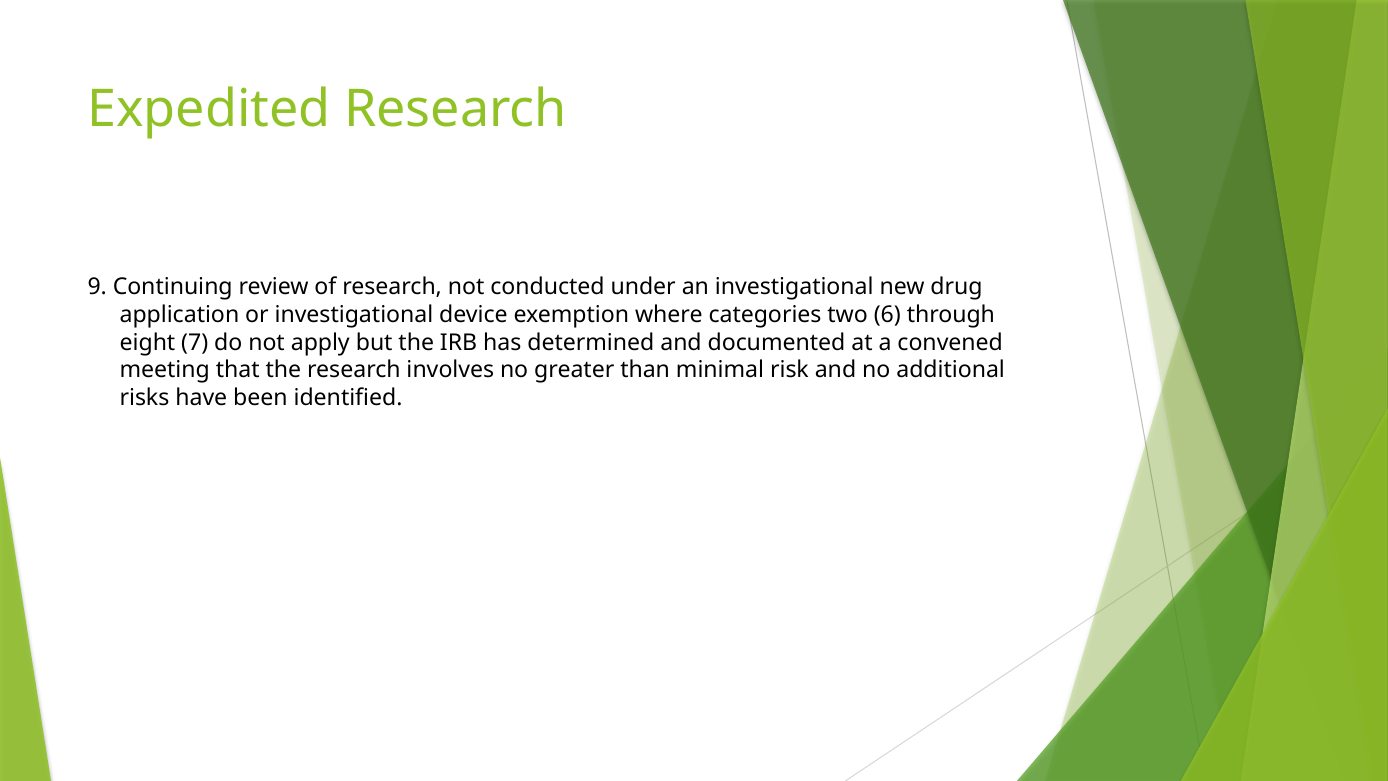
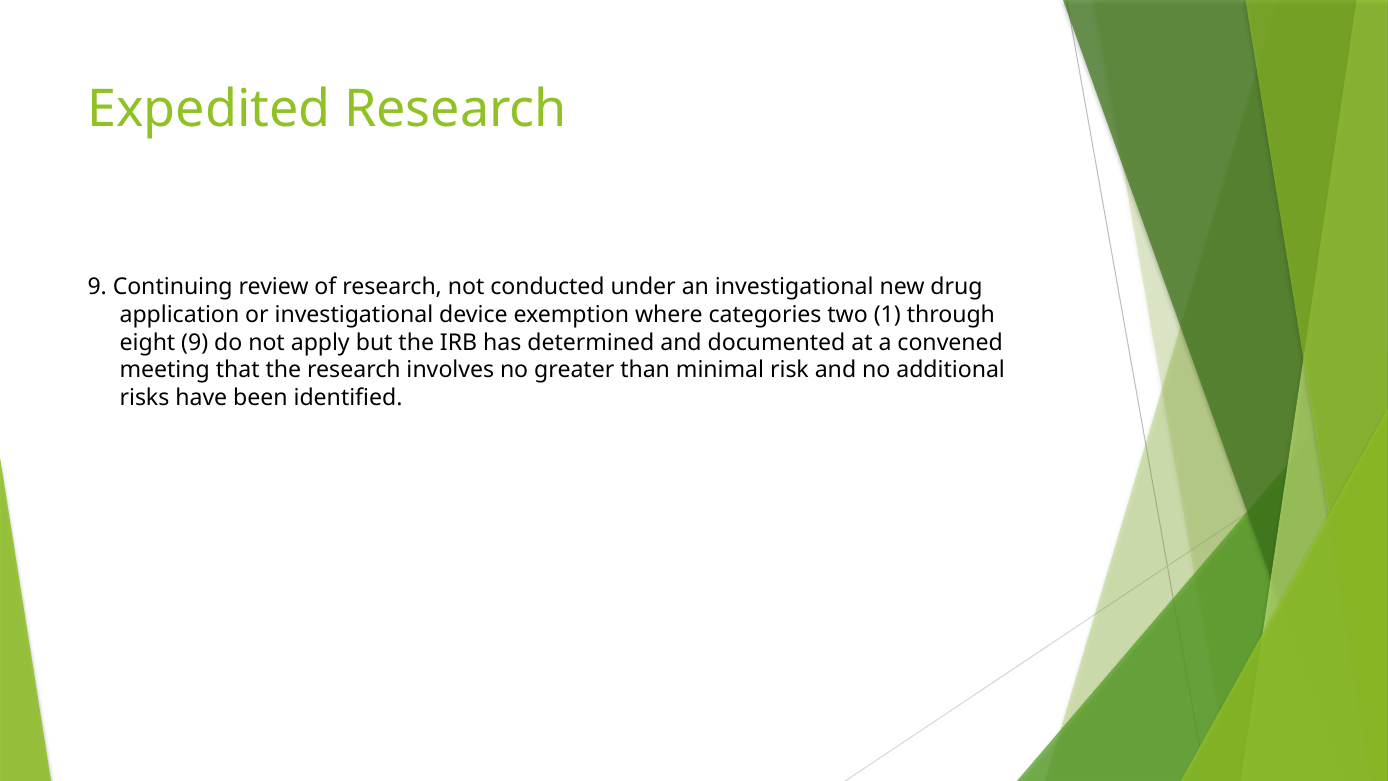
6: 6 -> 1 (887, 315)
eight 7: 7 -> 9 (195, 342)
